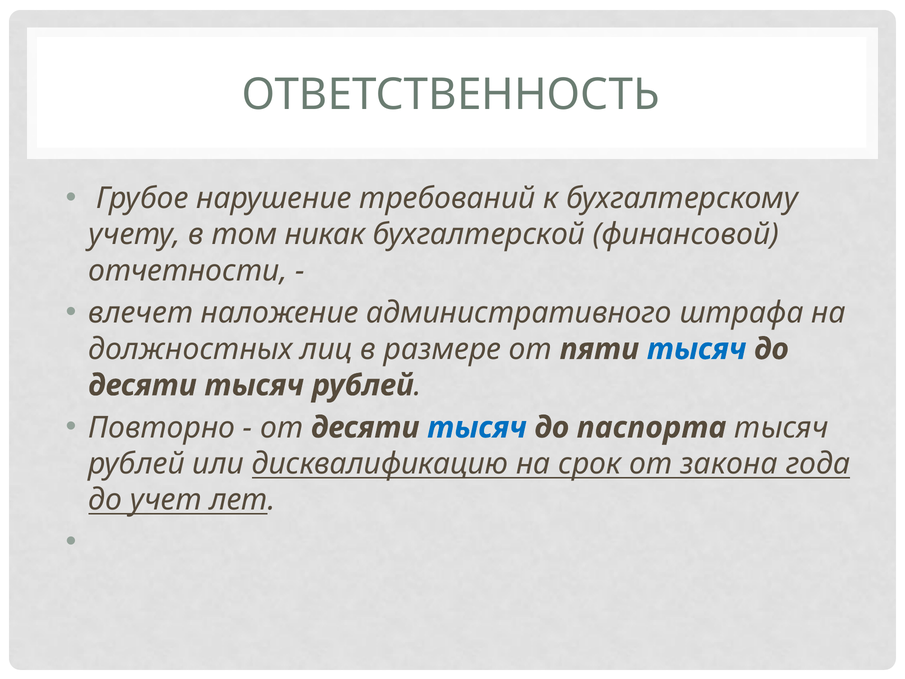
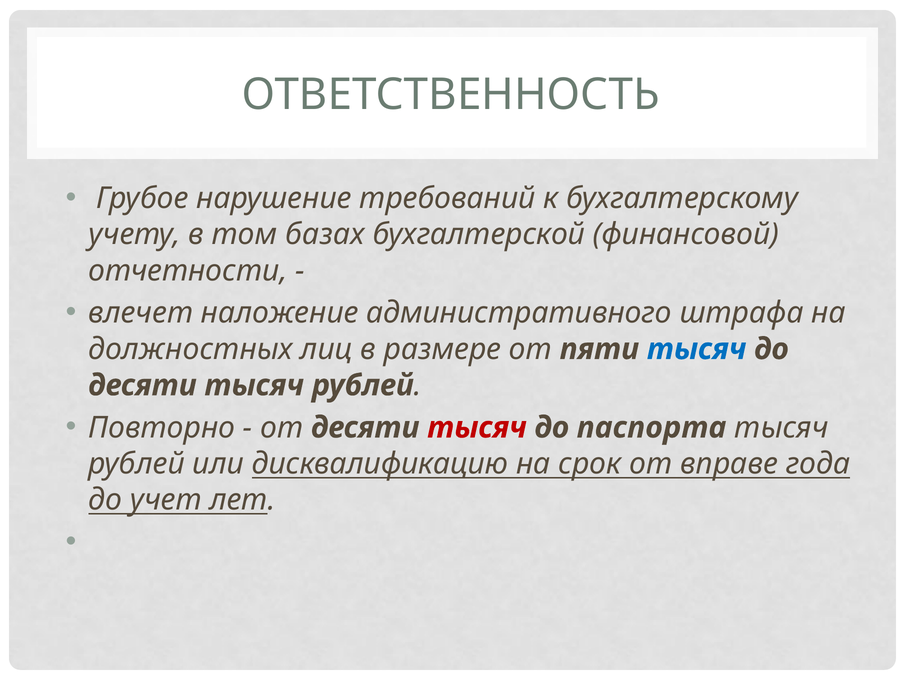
никак: никак -> базах (325, 234)
тысяч colour: blue -> red (477, 427)
закона: закона -> вправе (729, 464)
